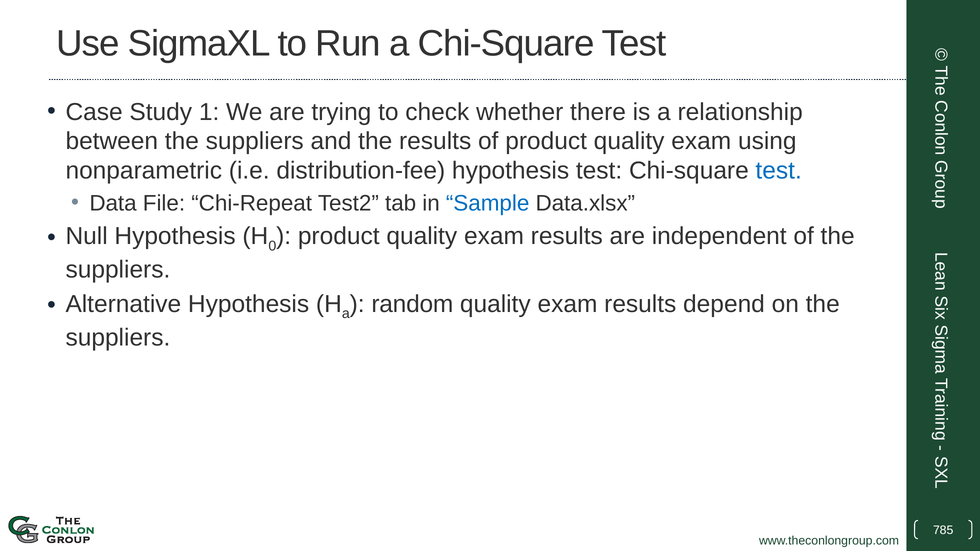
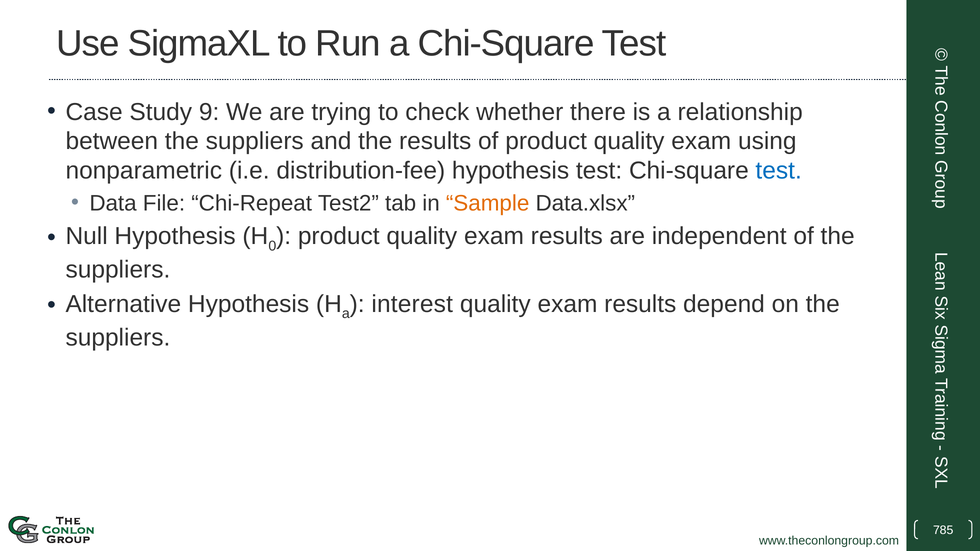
1: 1 -> 9 (209, 112)
Sample colour: blue -> orange (488, 203)
random: random -> interest (412, 304)
